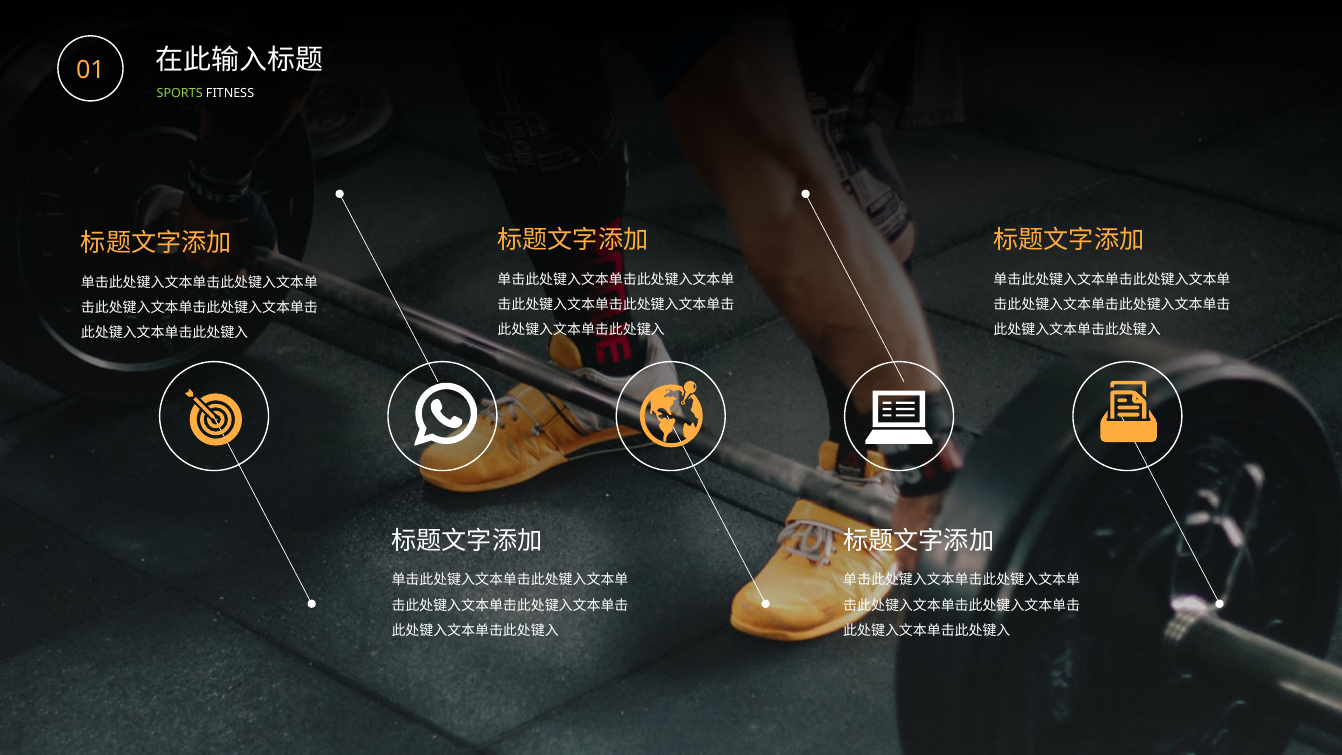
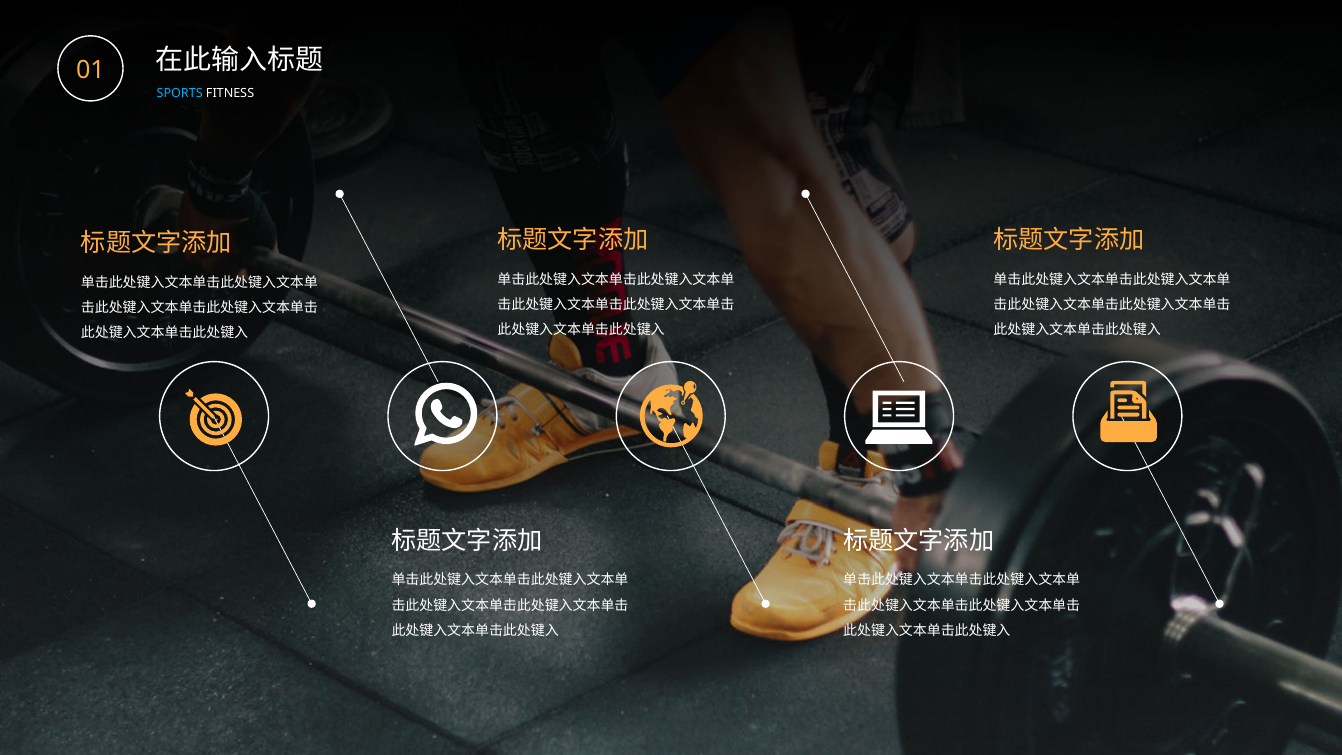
SPORTS colour: light green -> light blue (180, 93)
